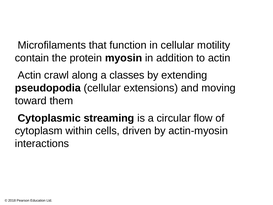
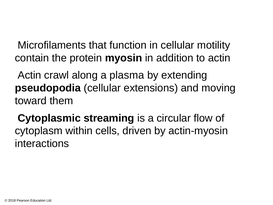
classes: classes -> plasma (127, 75)
